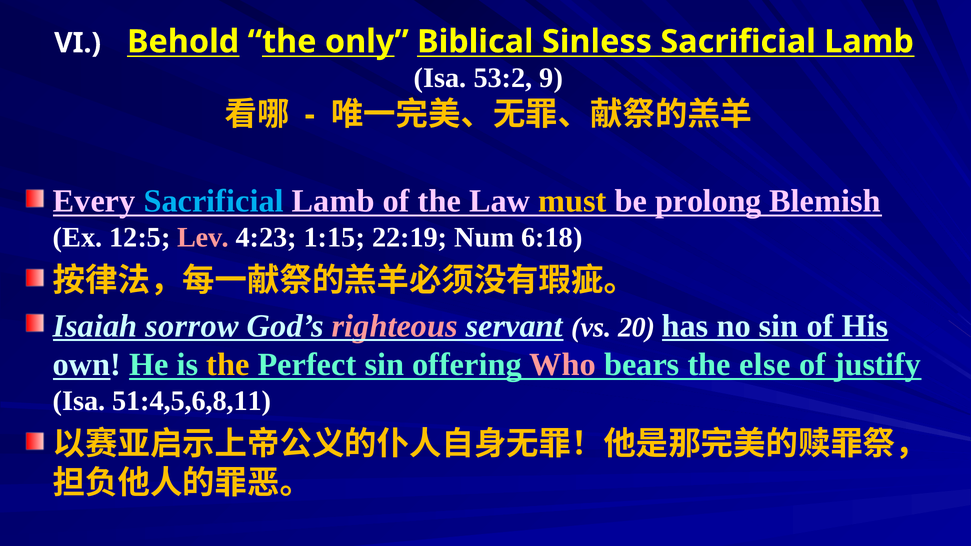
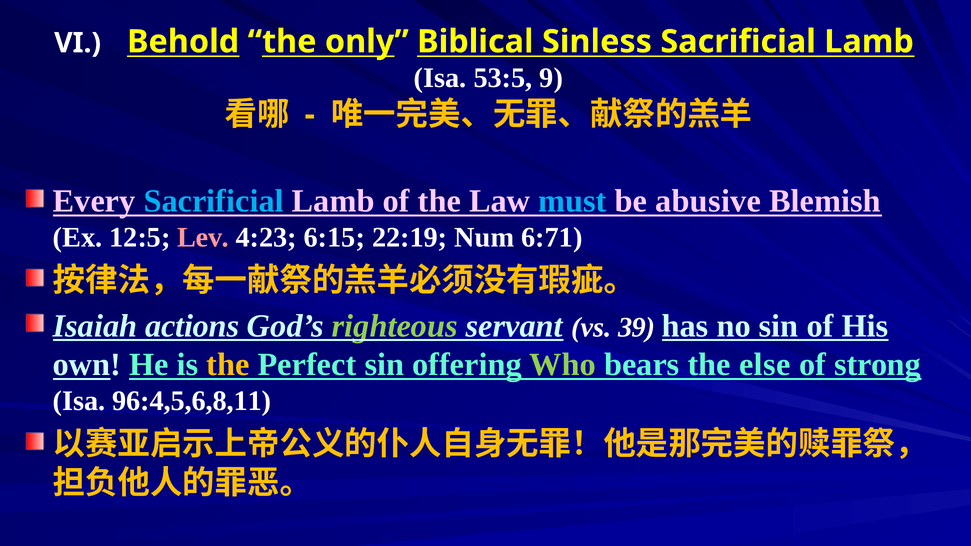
53:2: 53:2 -> 53:5 (503, 78)
must colour: yellow -> light blue (572, 201)
prolong: prolong -> abusive (708, 201)
1:15: 1:15 -> 6:15 (334, 237)
6:18: 6:18 -> 6:71 (552, 237)
sorrow: sorrow -> actions (192, 326)
righteous colour: pink -> light green (395, 326)
20: 20 -> 39 (637, 327)
Who colour: pink -> light green (563, 365)
justify: justify -> strong (878, 365)
51:4,5,6,8,11: 51:4,5,6,8,11 -> 96:4,5,6,8,11 (192, 401)
